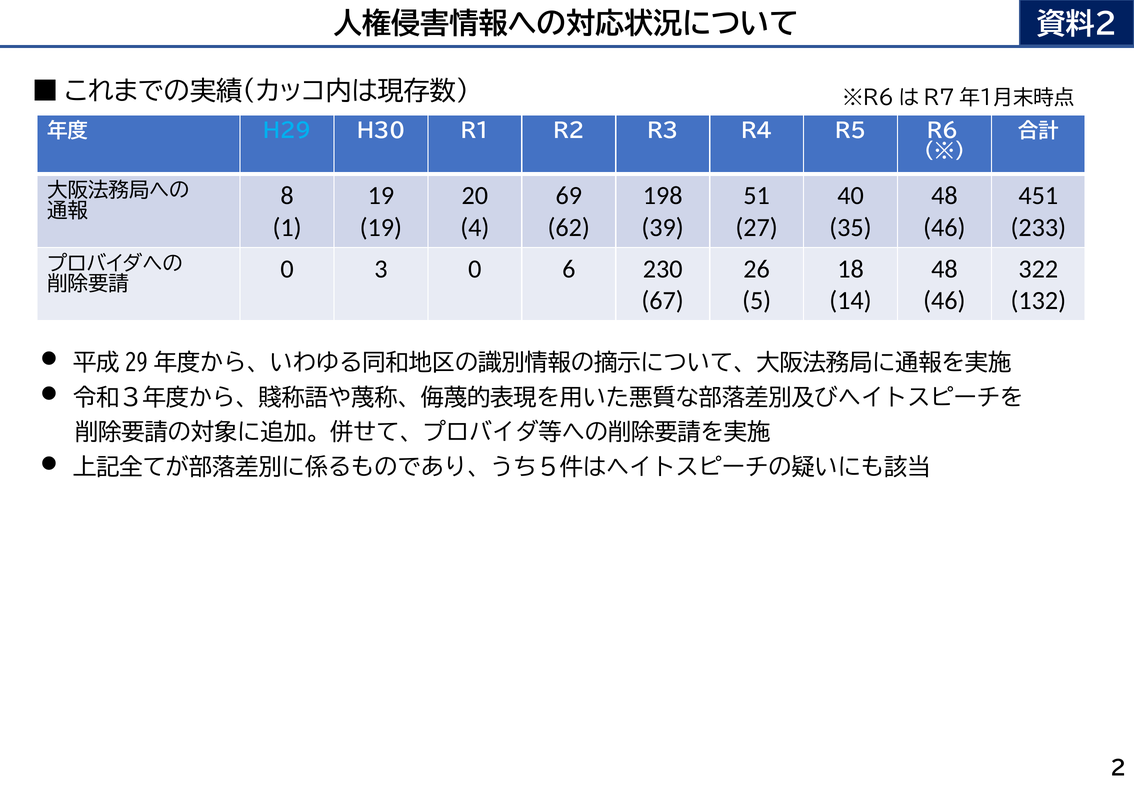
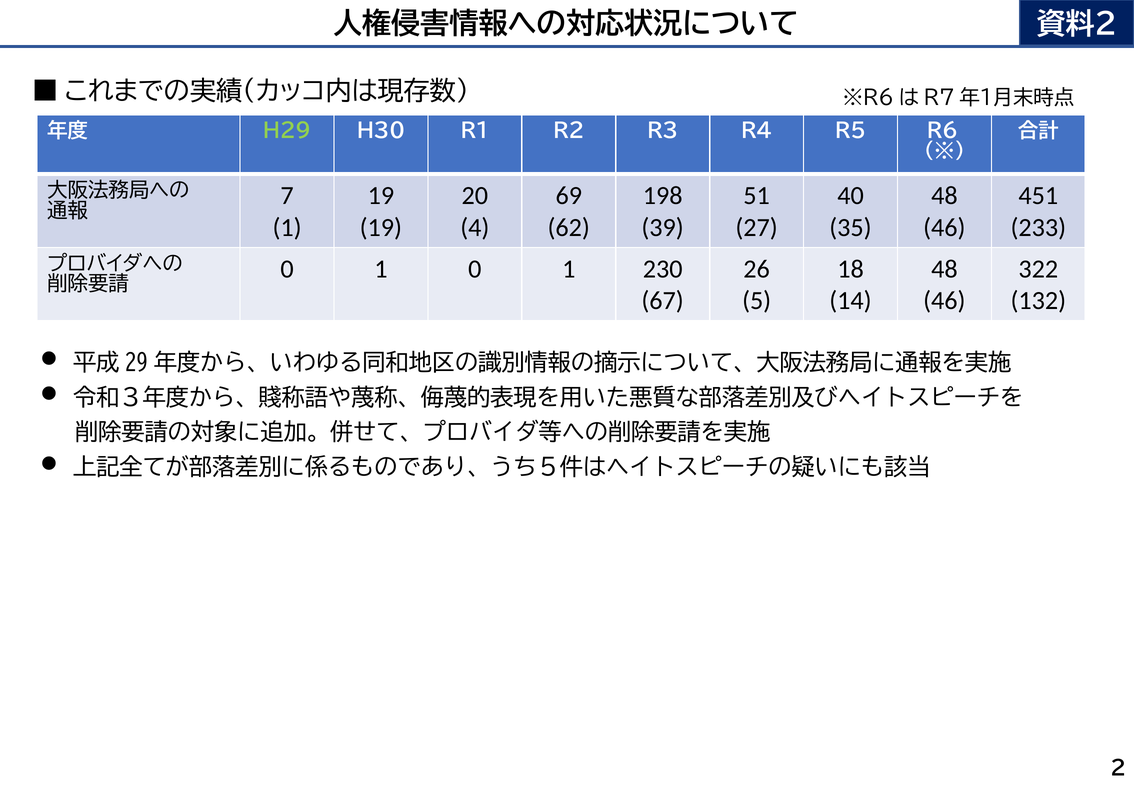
H29 colour: light blue -> light green (287, 131)
8: 8 -> 7 (287, 196)
3: 3 -> 1 (381, 269)
6: 6 -> 1 (569, 269)
